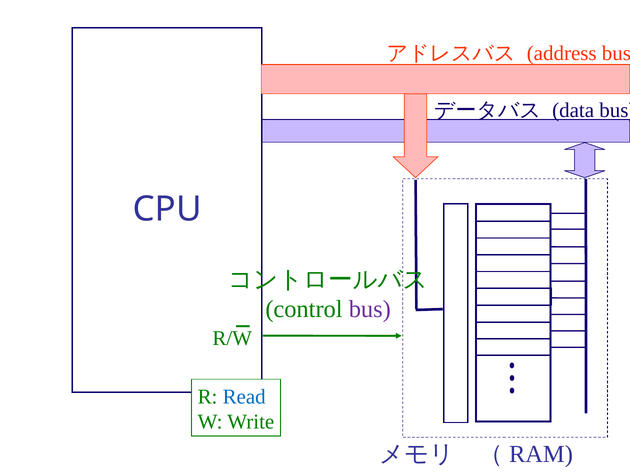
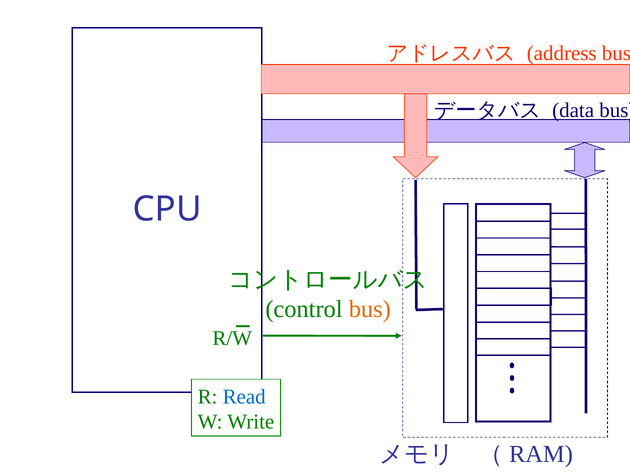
bus colour: purple -> orange (370, 309)
